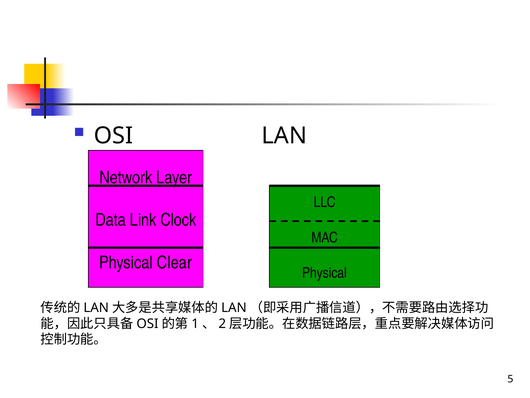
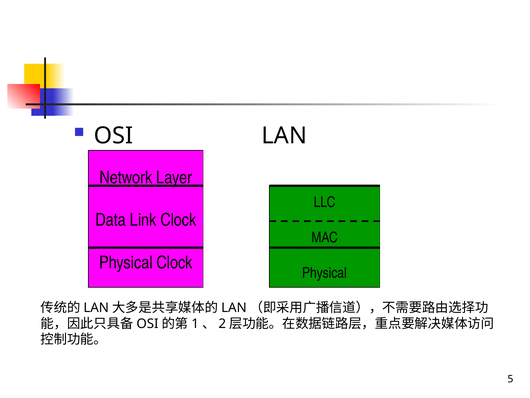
Physical Clear: Clear -> Clock (175, 262)
